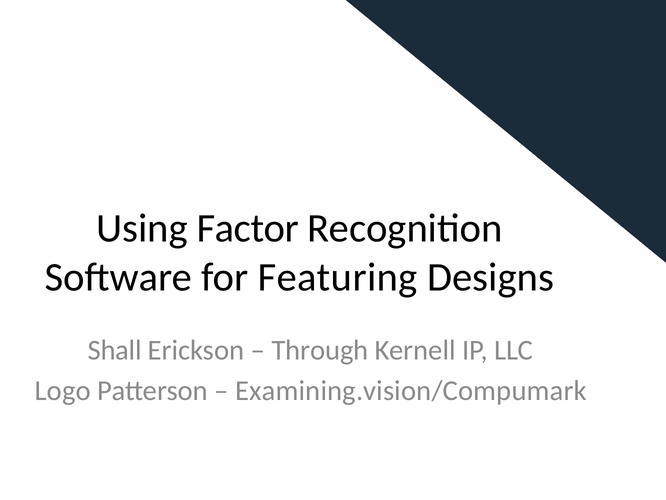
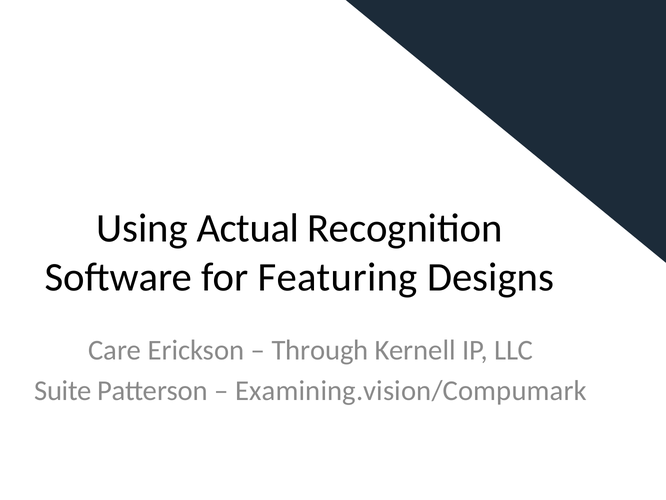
Factor: Factor -> Actual (248, 228)
Shall: Shall -> Care (115, 350)
Logo: Logo -> Suite (63, 390)
